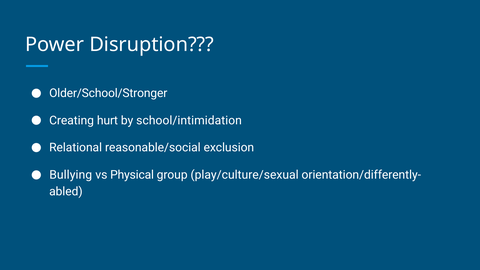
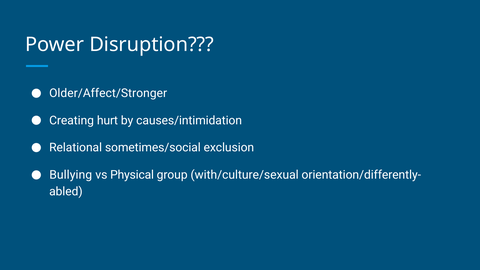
Older/School/Stronger: Older/School/Stronger -> Older/Affect/Stronger (108, 93)
school/intimidation: school/intimidation -> causes/intimidation (189, 120)
reasonable/social: reasonable/social -> sometimes/social (153, 148)
play/culture/sexual: play/culture/sexual -> with/culture/sexual (245, 175)
